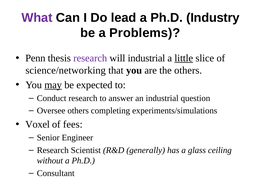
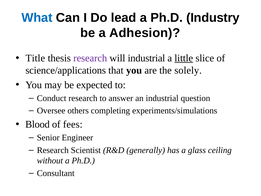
What colour: purple -> blue (37, 18)
Problems: Problems -> Adhesion (145, 33)
Penn: Penn -> Title (35, 58)
science/networking: science/networking -> science/applications (66, 70)
the others: others -> solely (188, 70)
may underline: present -> none (53, 85)
Voxel: Voxel -> Blood (38, 124)
